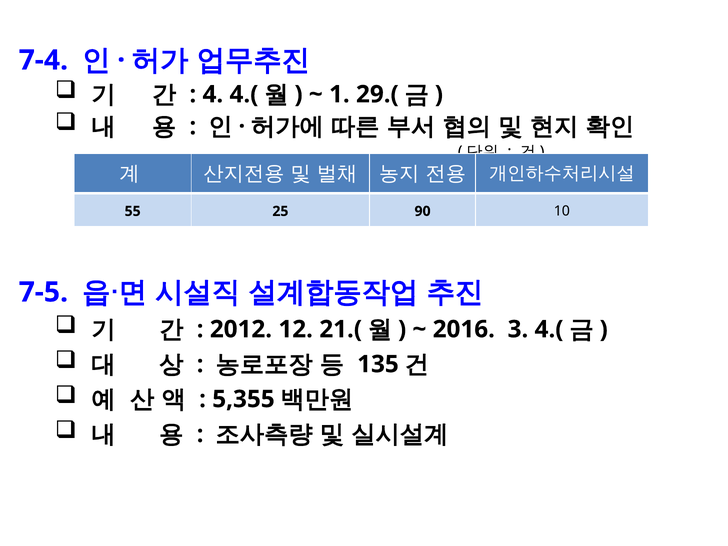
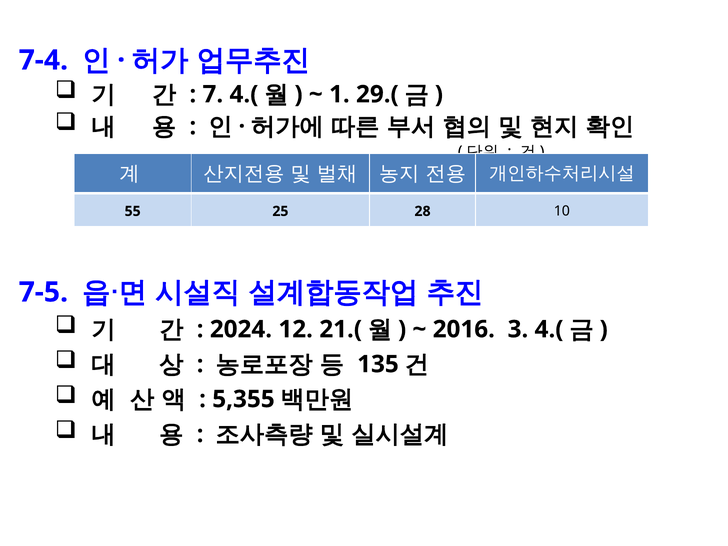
4: 4 -> 7 (213, 94)
90: 90 -> 28 (423, 211)
2012: 2012 -> 2024 (241, 329)
